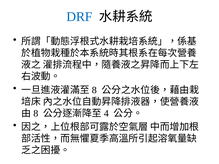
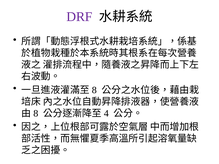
DRF colour: blue -> purple (79, 17)
